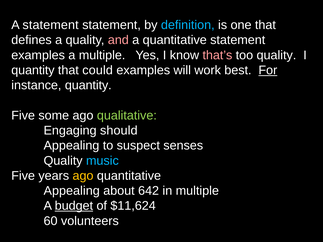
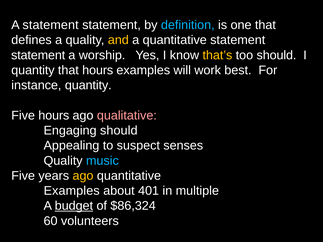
and colour: pink -> yellow (118, 40)
examples: examples -> statement (38, 55)
a multiple: multiple -> worship (102, 55)
that’s colour: pink -> yellow (217, 55)
too quality: quality -> should (277, 55)
that could: could -> hours (98, 70)
For underline: present -> none (268, 70)
Five some: some -> hours (54, 116)
qualitative colour: light green -> pink (127, 116)
Appealing: Appealing -> Examples (72, 191)
642: 642 -> 401 (149, 191)
$11,624: $11,624 -> $86,324 (133, 206)
